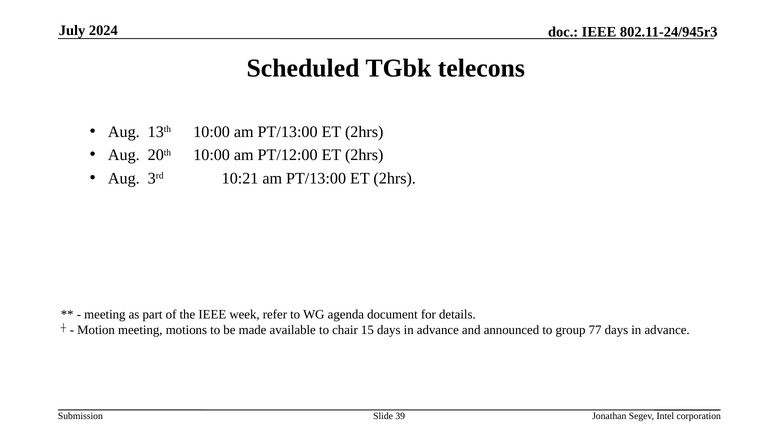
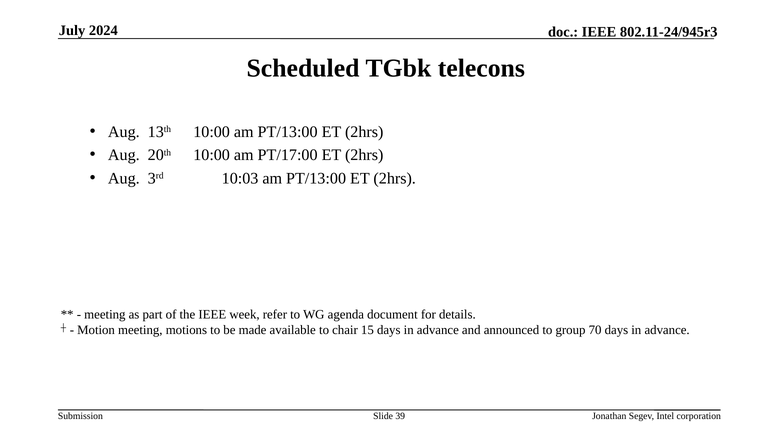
PT/12:00: PT/12:00 -> PT/17:00 (288, 155)
10:21: 10:21 -> 10:03 (240, 178)
77: 77 -> 70 (595, 330)
